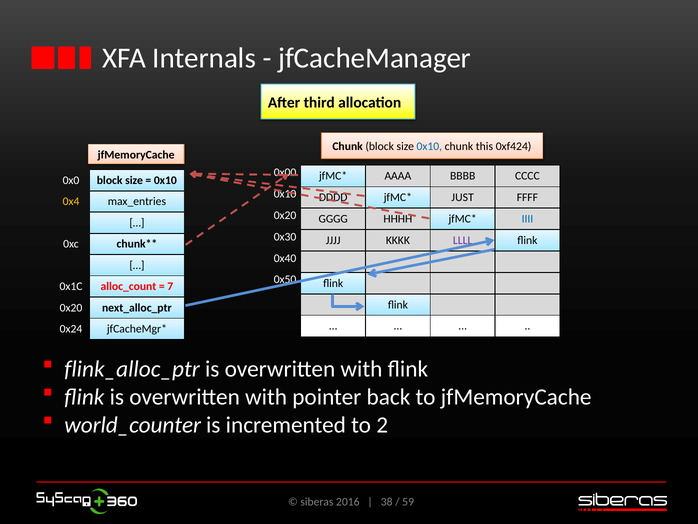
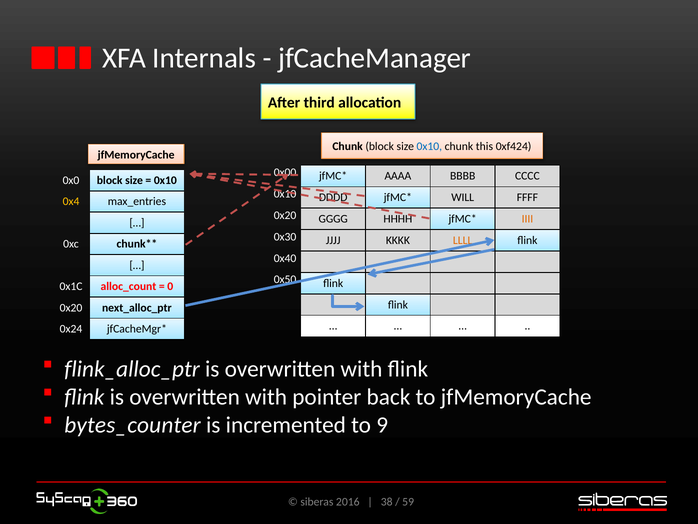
JUST: JUST -> WILL (463, 197)
IIII colour: blue -> orange (527, 219)
LLLL colour: purple -> orange (463, 240)
7: 7 -> 0 (170, 286)
world_counter: world_counter -> bytes_counter (133, 425)
2: 2 -> 9 (382, 425)
